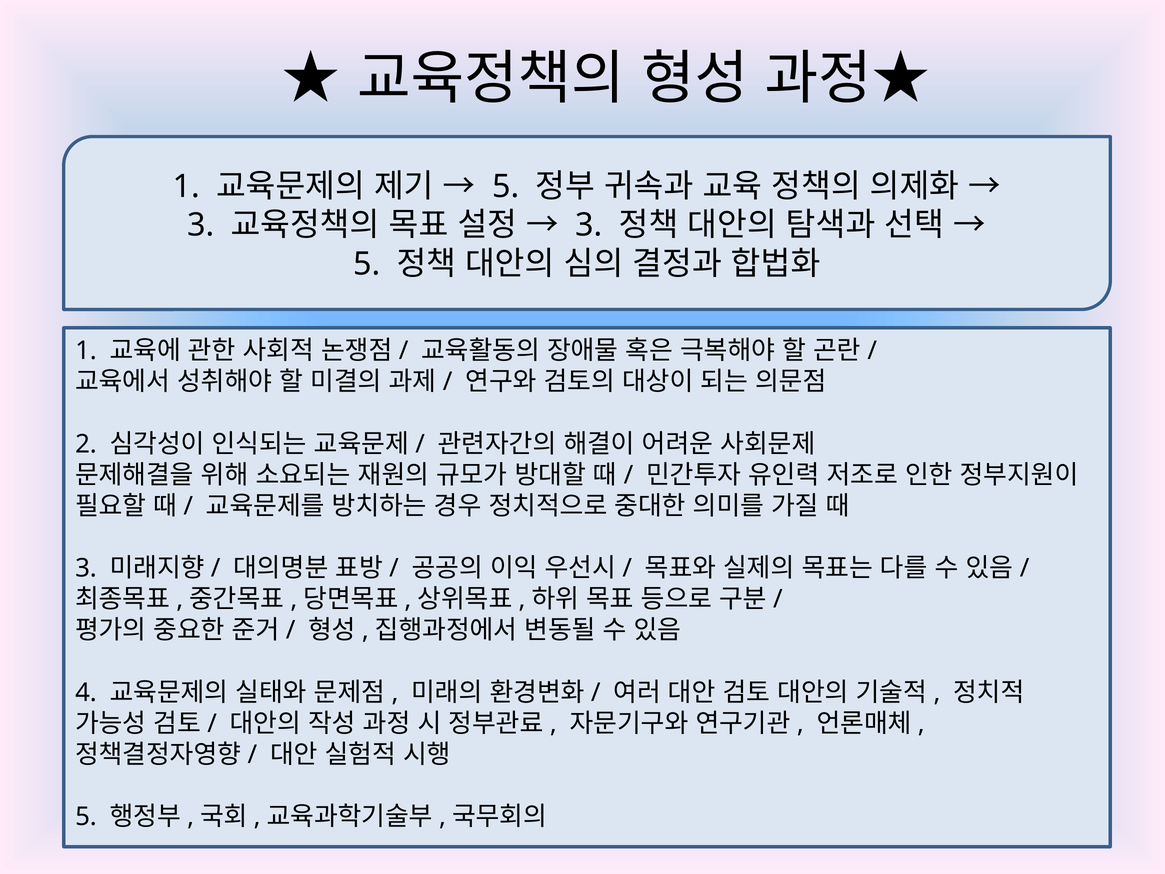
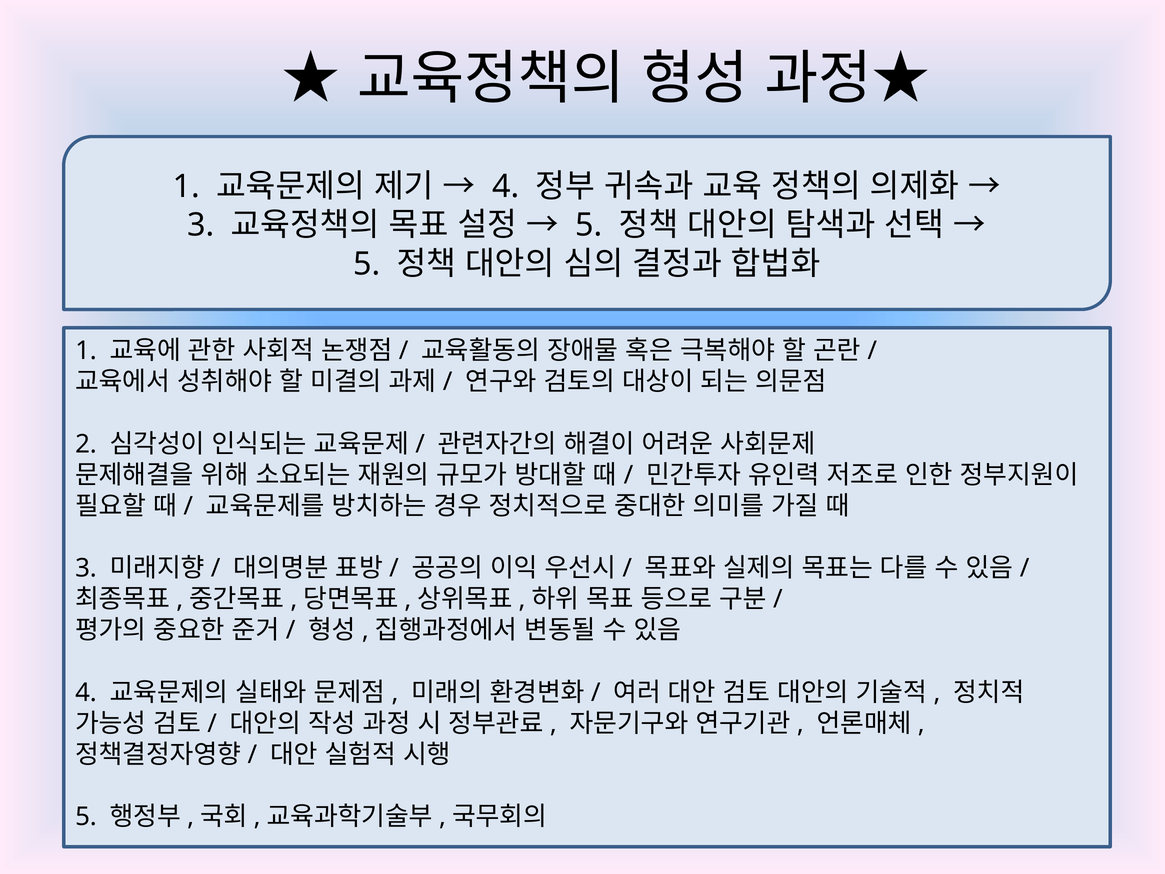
5: 5 -> 4 (506, 186)
3: 3 -> 5 (589, 225)
